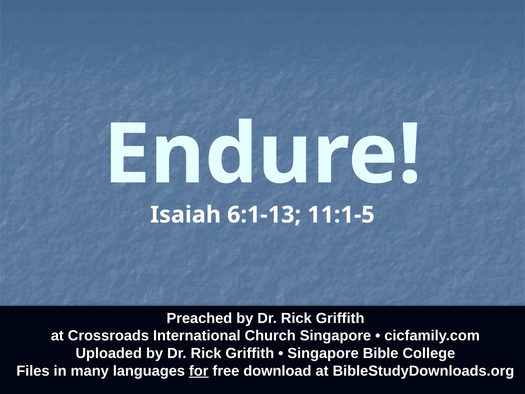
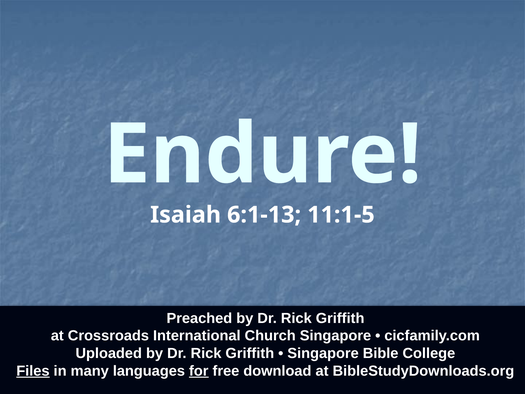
Files underline: none -> present (33, 371)
